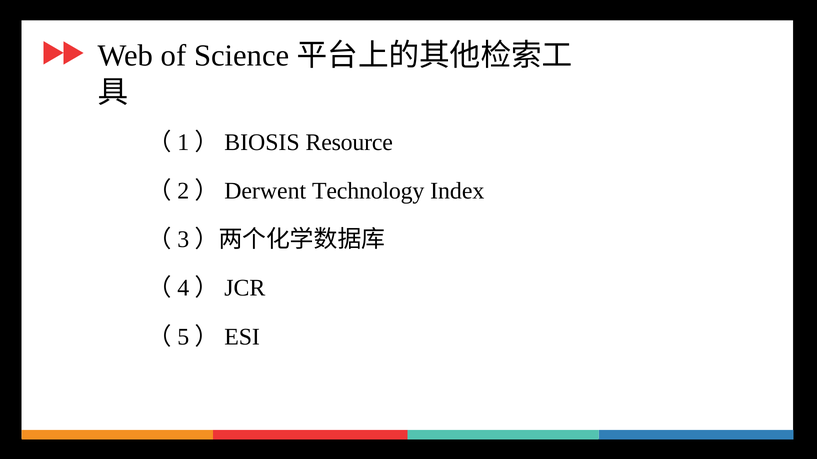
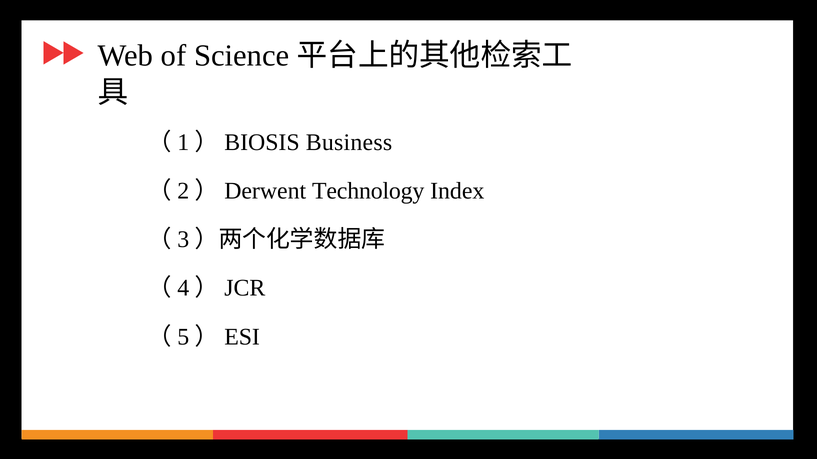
Resource: Resource -> Business (349, 143)
